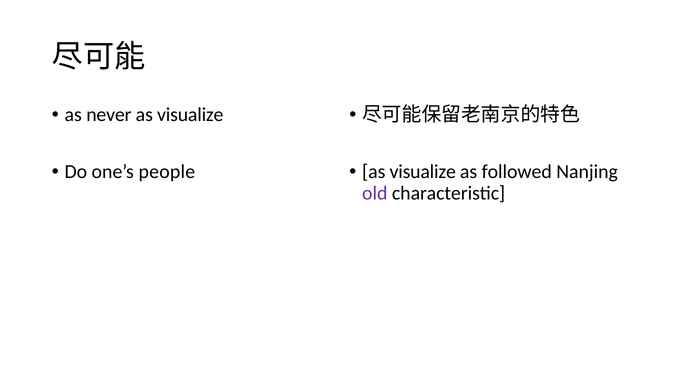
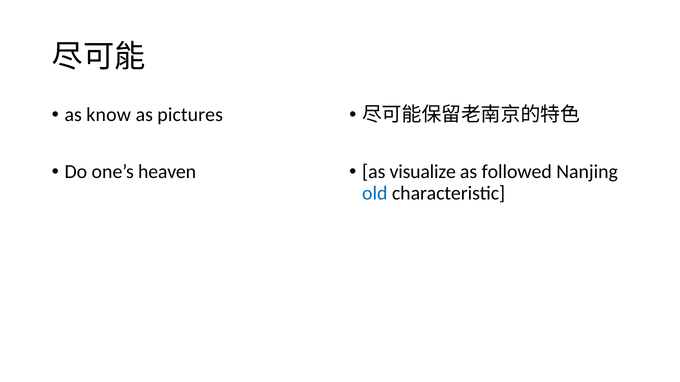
never: never -> know (109, 115)
visualize: visualize -> pictures (190, 115)
people: people -> heaven (167, 172)
old colour: purple -> blue (375, 193)
